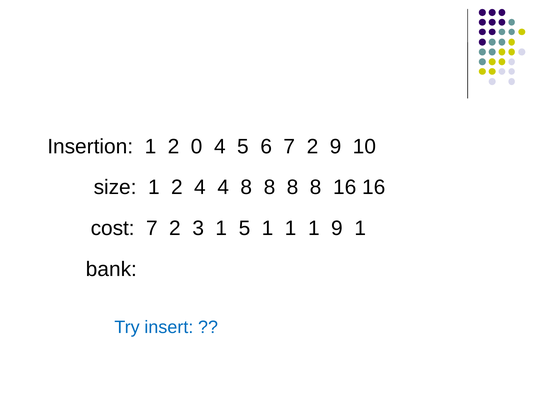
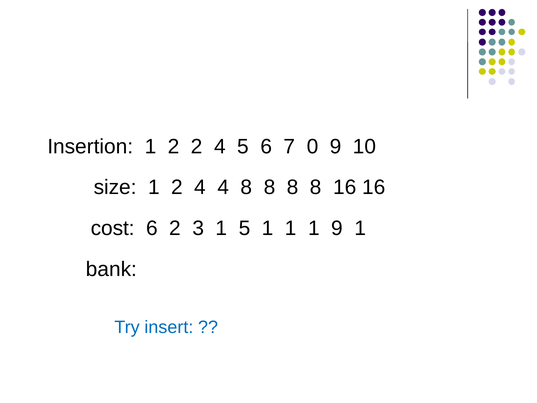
2 0: 0 -> 2 (197, 146)
6 7 2: 2 -> 0 (313, 146)
cost 7: 7 -> 6 (152, 228)
